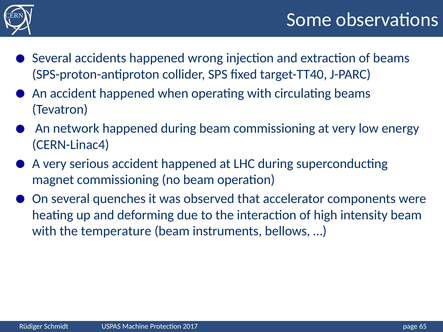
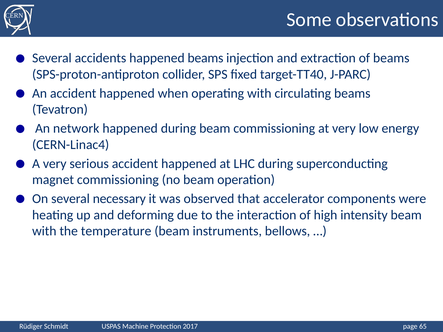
happened wrong: wrong -> beams (205, 58)
quenches: quenches -> necessary (119, 199)
